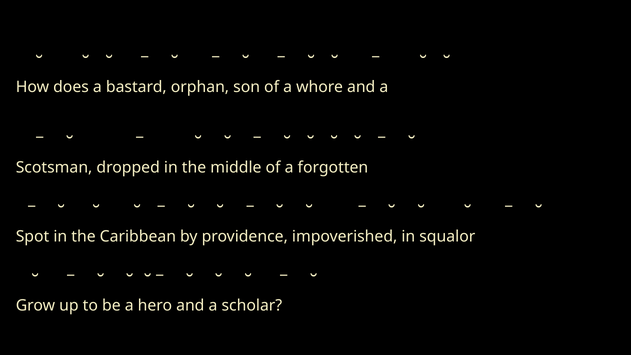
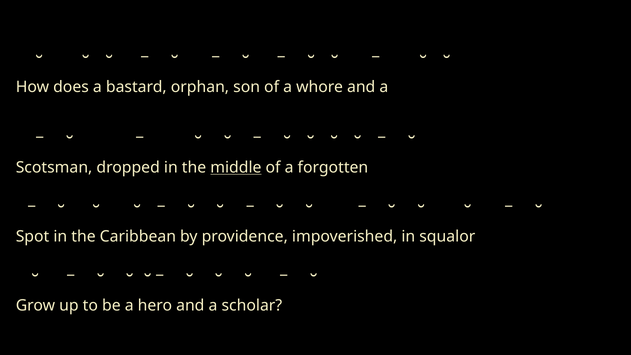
middle underline: none -> present (236, 167)
